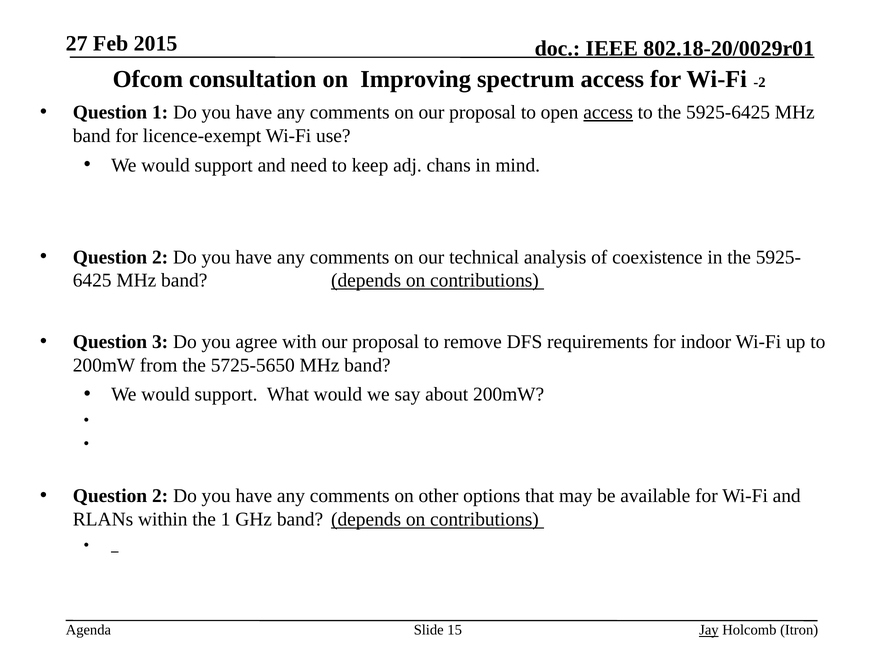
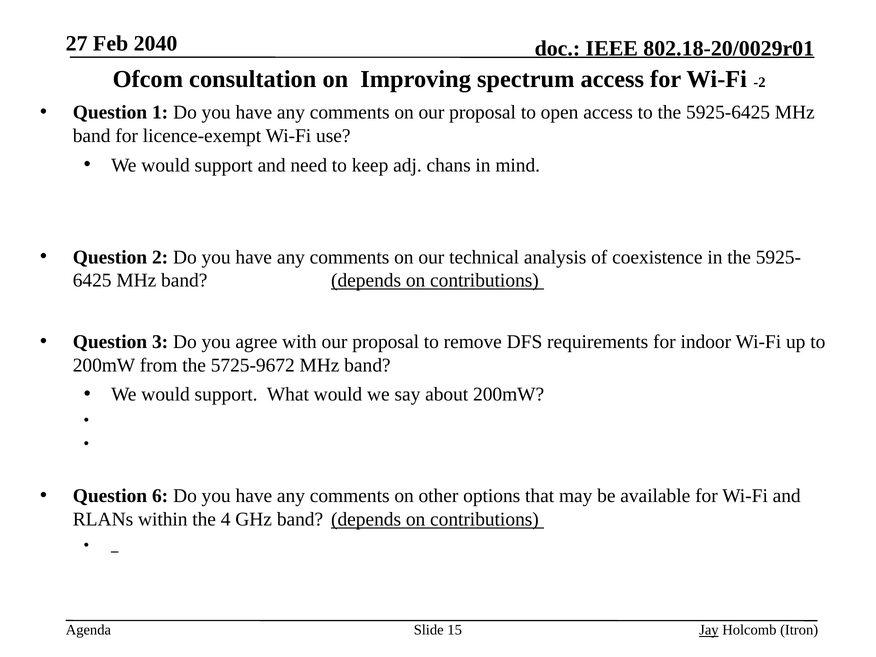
2015: 2015 -> 2040 (156, 44)
access underline: present -> none (608, 112)
5725-5650: 5725-5650 -> 5725-9672 (253, 365)
2: 2 -> 6 (160, 496)
the 1: 1 -> 4 (226, 519)
